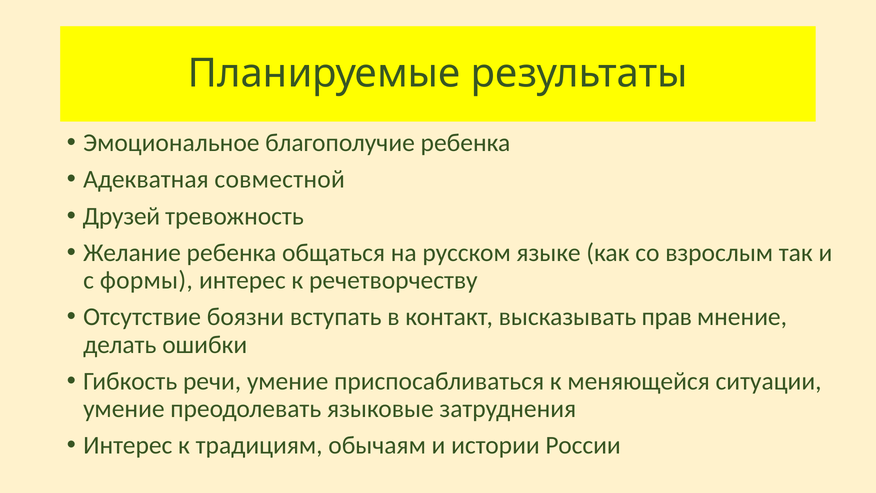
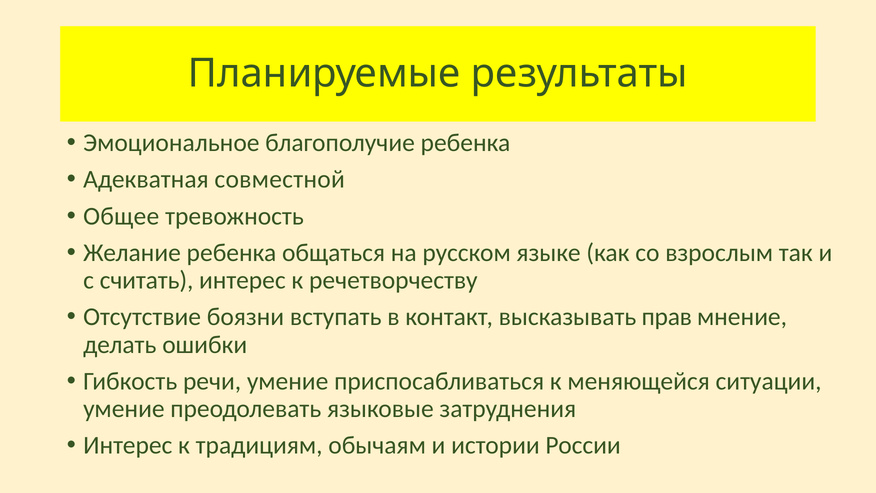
Друзей: Друзей -> Общее (121, 216)
формы: формы -> считать (147, 280)
